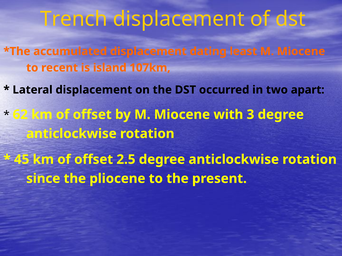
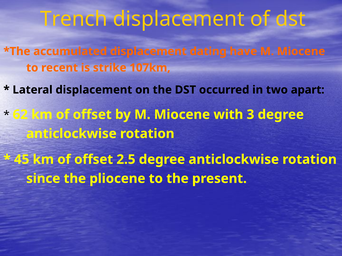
least: least -> have (243, 51)
island: island -> strike (110, 68)
